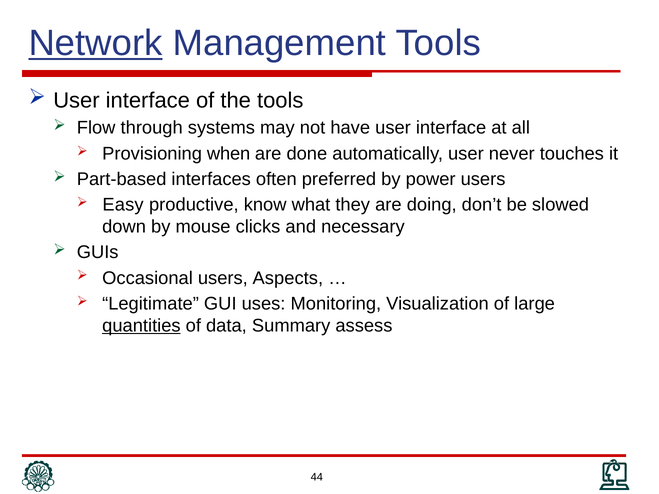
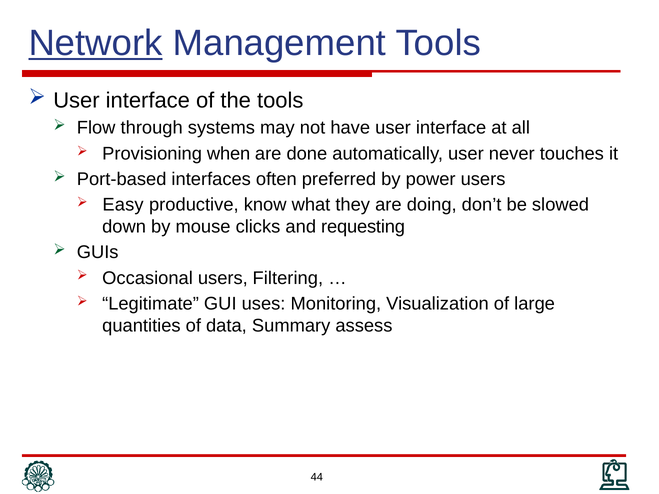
Part-based: Part-based -> Port-based (122, 179)
necessary: necessary -> requesting (363, 227)
Aspects: Aspects -> Filtering (288, 278)
quantities underline: present -> none (141, 326)
